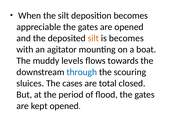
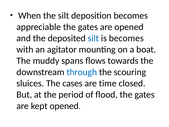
silt colour: orange -> blue (93, 38)
levels: levels -> spans (72, 61)
total: total -> time (108, 83)
